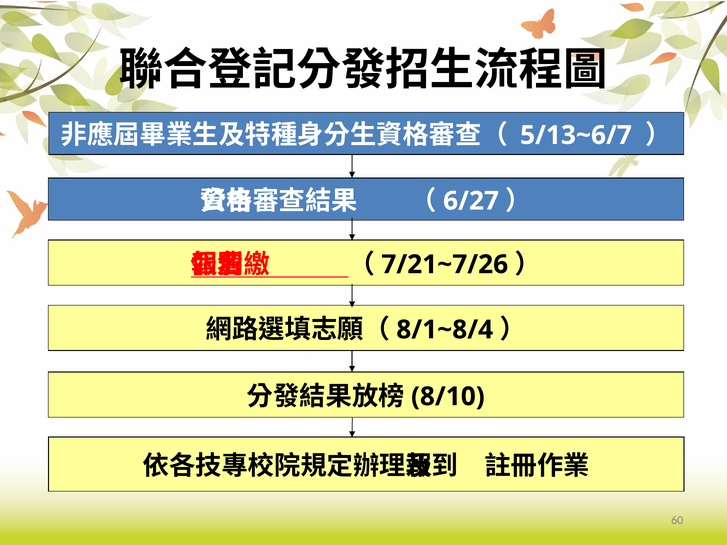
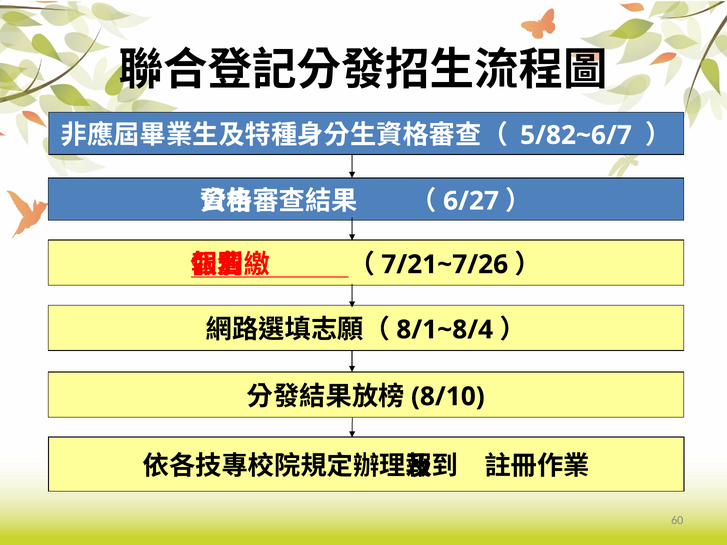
5/13~6/7: 5/13~6/7 -> 5/82~6/7 (576, 135)
